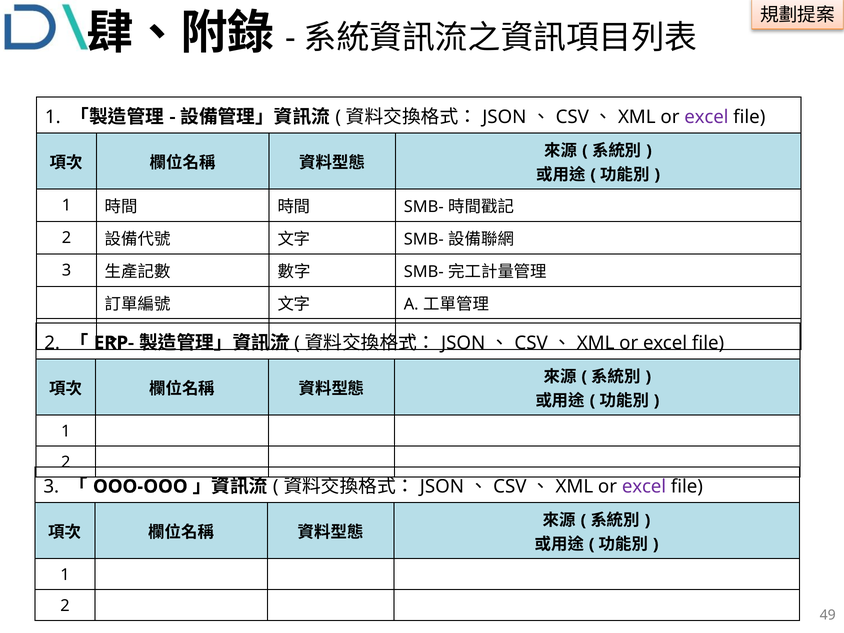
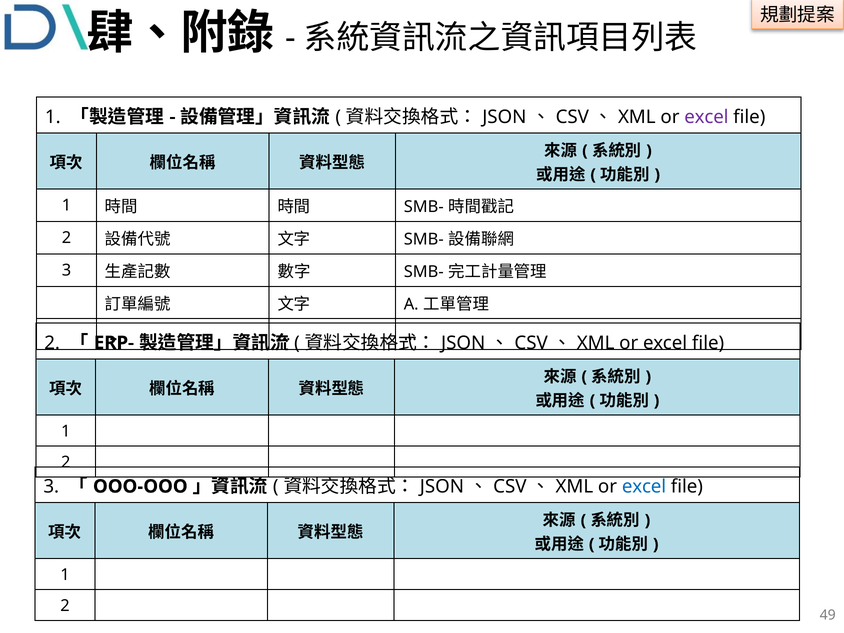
excel colour: purple -> blue (644, 486)
